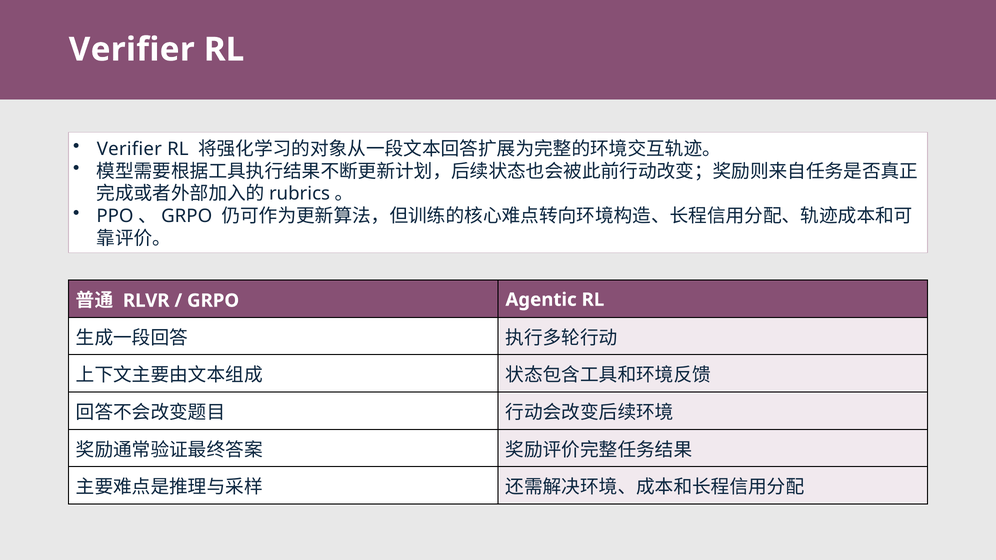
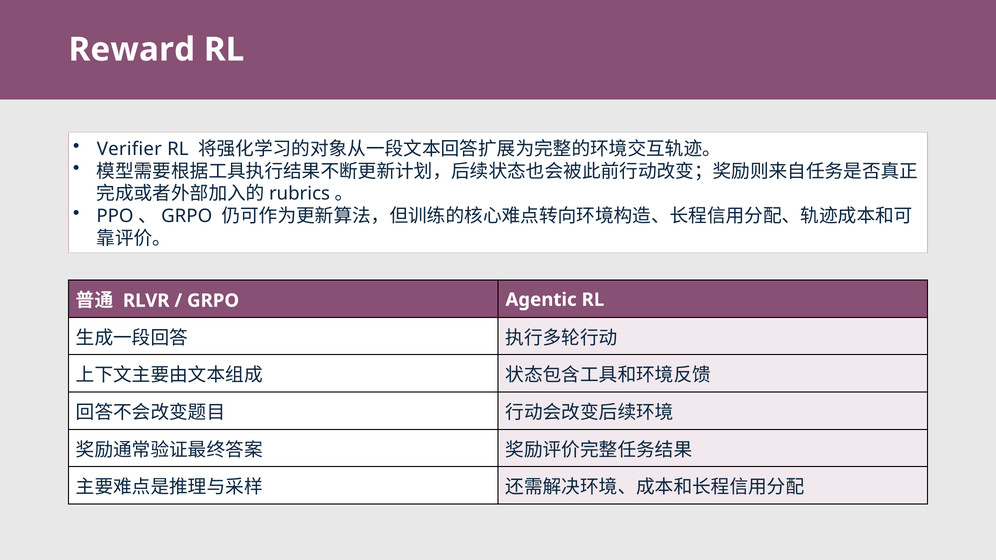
Verifier: Verifier -> Reward (132, 50)
